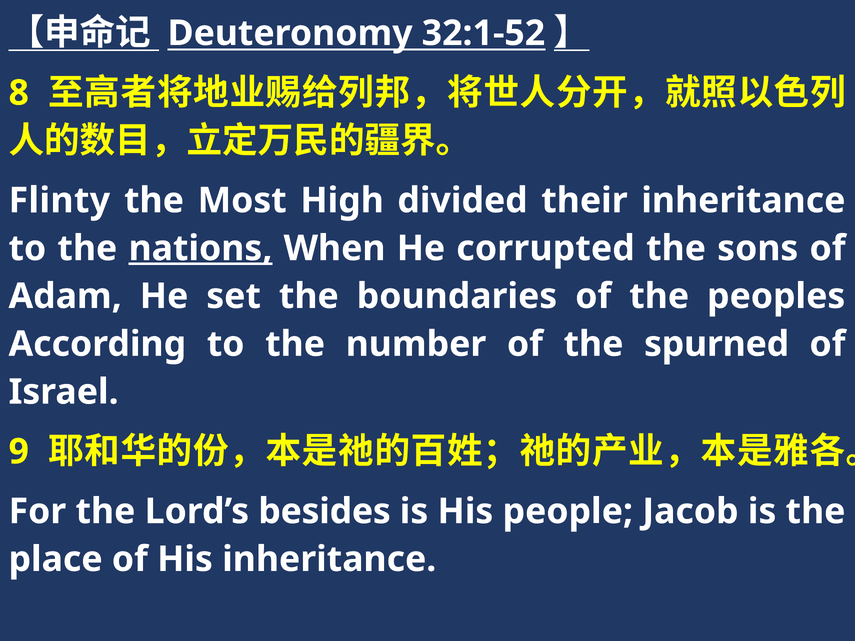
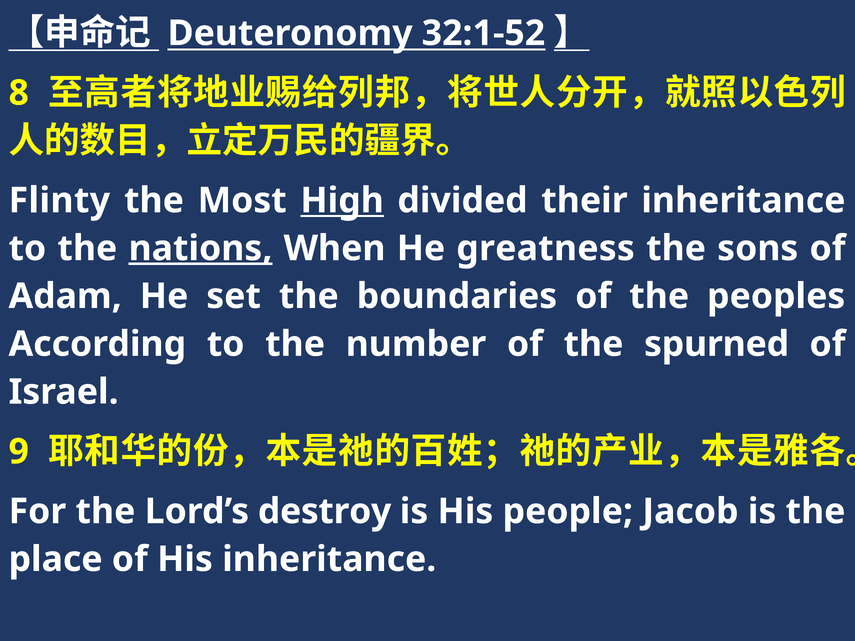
High underline: none -> present (342, 201)
corrupted: corrupted -> greatness (546, 248)
besides: besides -> destroy (325, 512)
